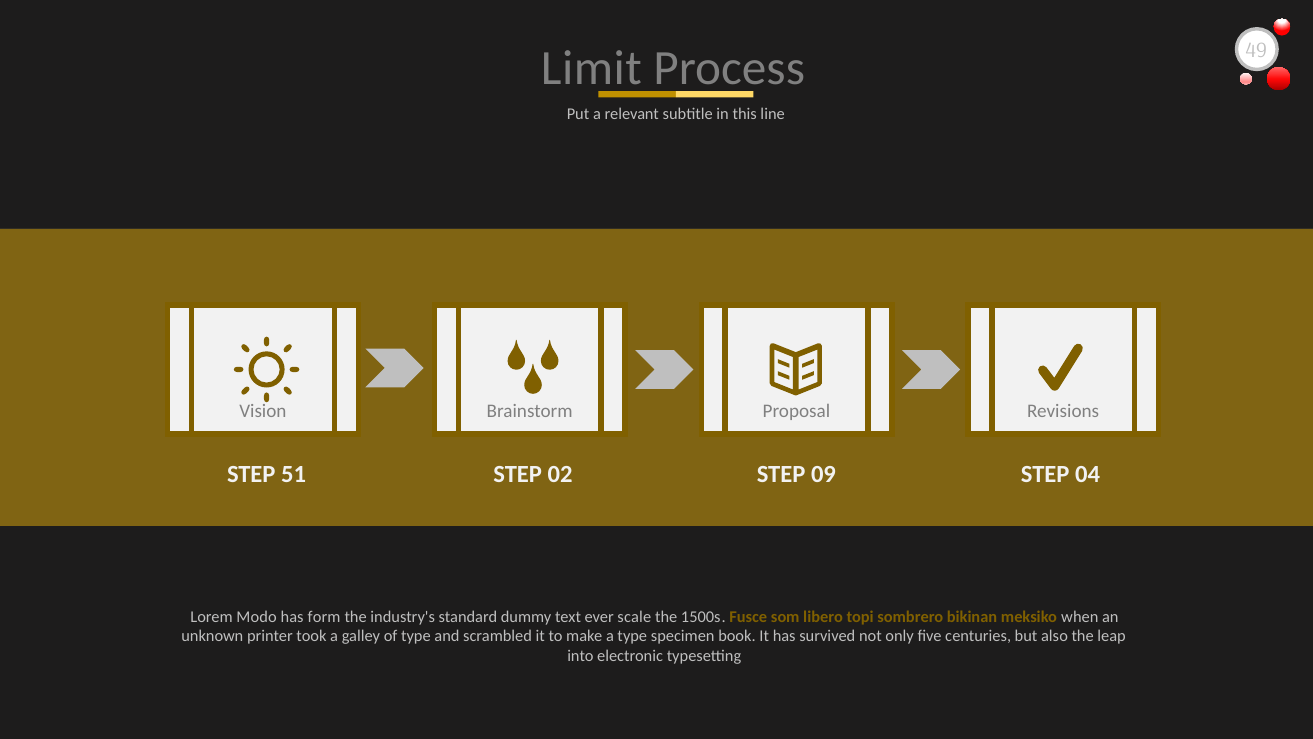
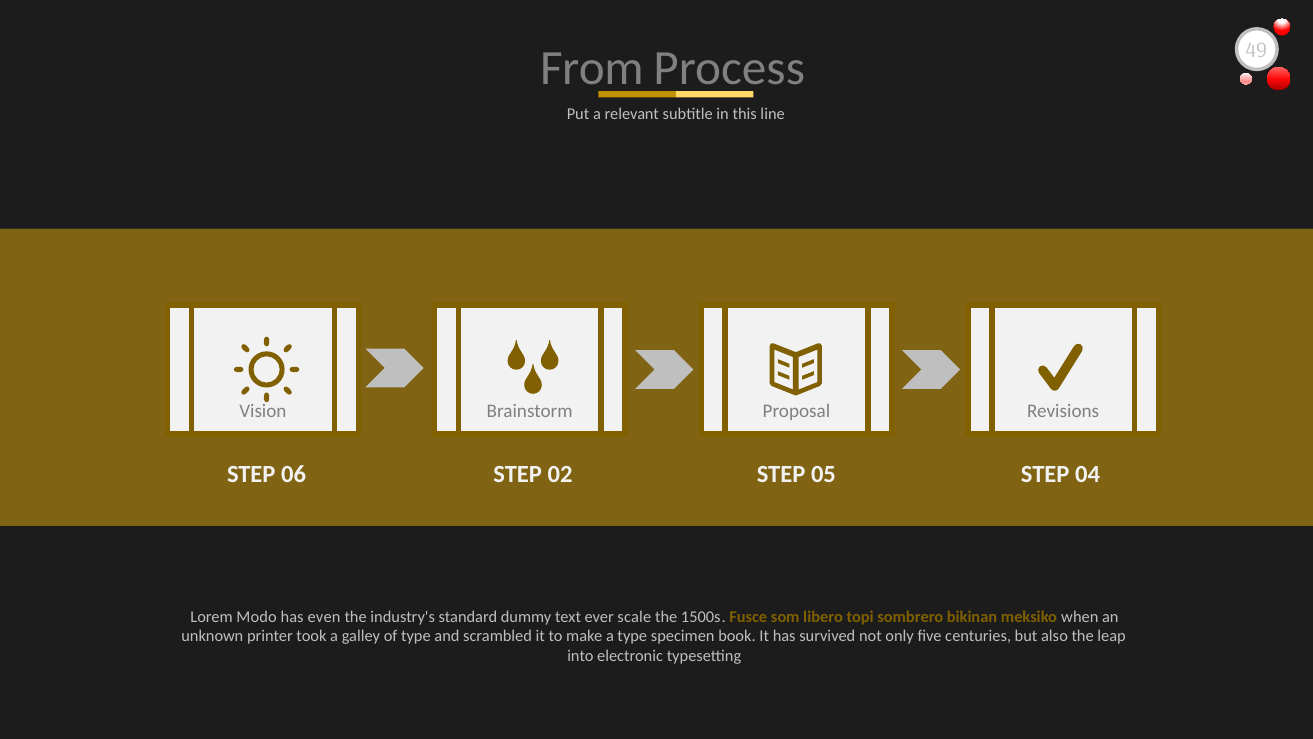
Limit: Limit -> From (592, 68)
51: 51 -> 06 (294, 474)
09: 09 -> 05 (823, 474)
form: form -> even (324, 616)
